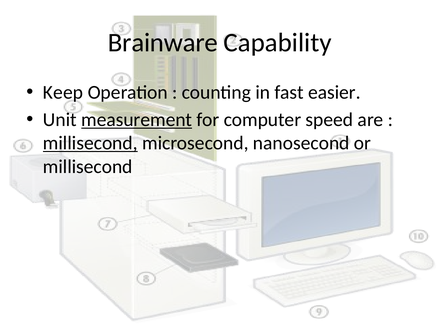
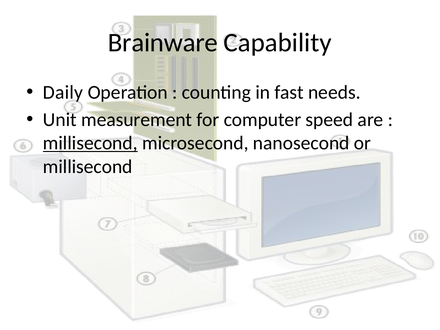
Keep: Keep -> Daily (63, 92)
easier: easier -> needs (334, 92)
measurement underline: present -> none (137, 120)
